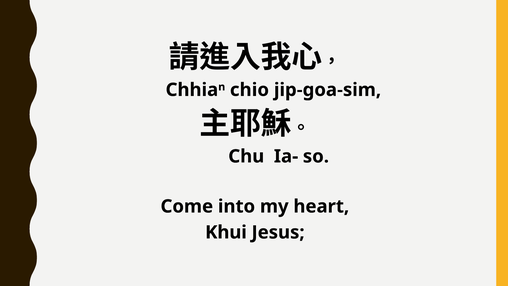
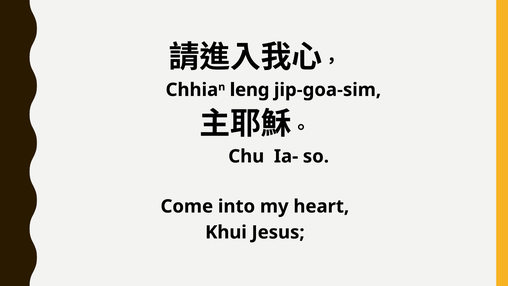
chio: chio -> leng (250, 90)
